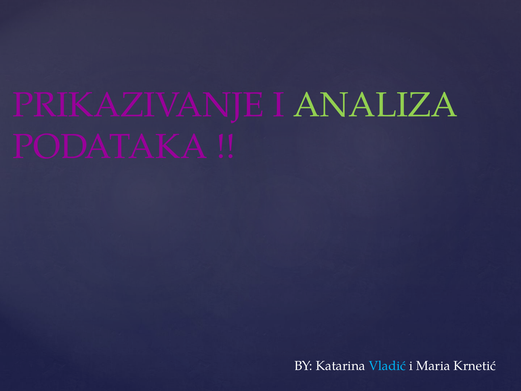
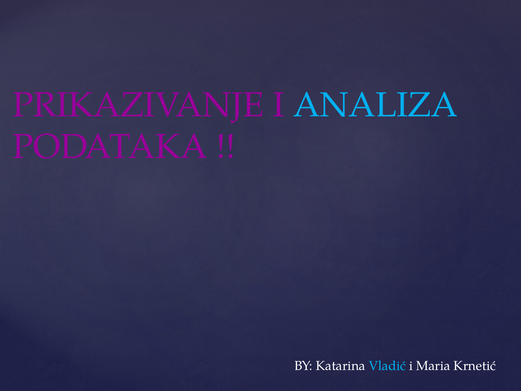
ANALIZA colour: light green -> light blue (376, 105)
